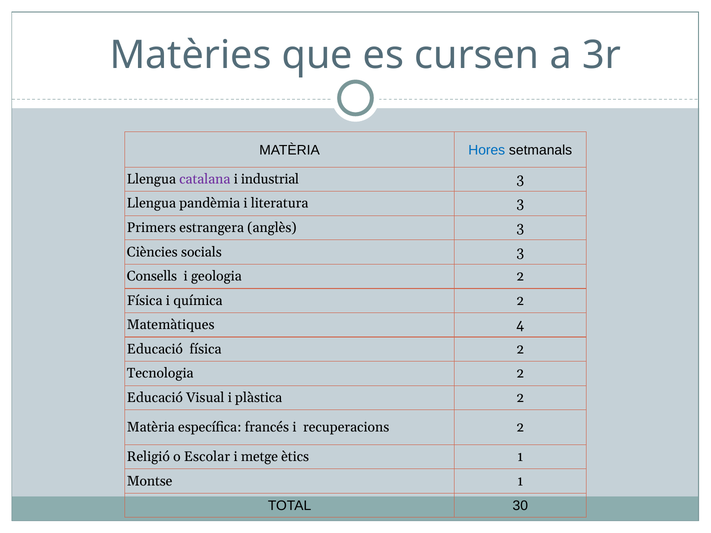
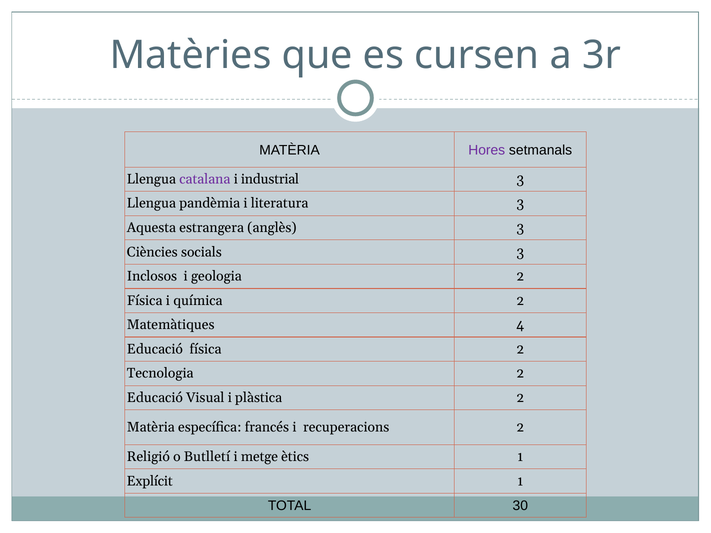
Hores colour: blue -> purple (487, 150)
Primers: Primers -> Aquesta (151, 228)
Consells: Consells -> Inclosos (152, 276)
Escolar: Escolar -> Butlletí (207, 457)
Montse: Montse -> Explícit (150, 481)
